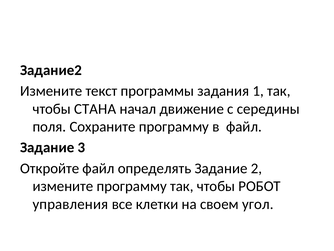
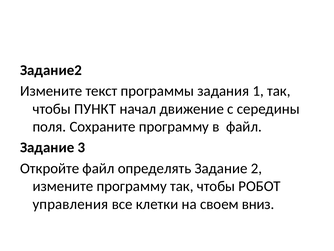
СТАНА: СТАНА -> ПУНКТ (95, 109)
угол: угол -> вниз (258, 204)
